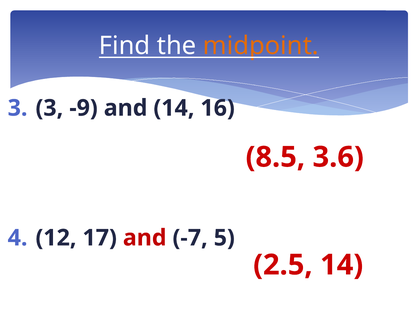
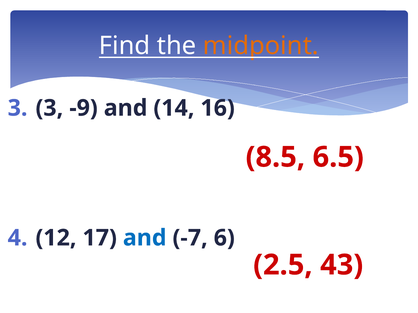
3.6: 3.6 -> 6.5 (338, 157)
and colour: red -> blue (145, 238)
5: 5 -> 6 (224, 238)
2.5 14: 14 -> 43 (342, 265)
